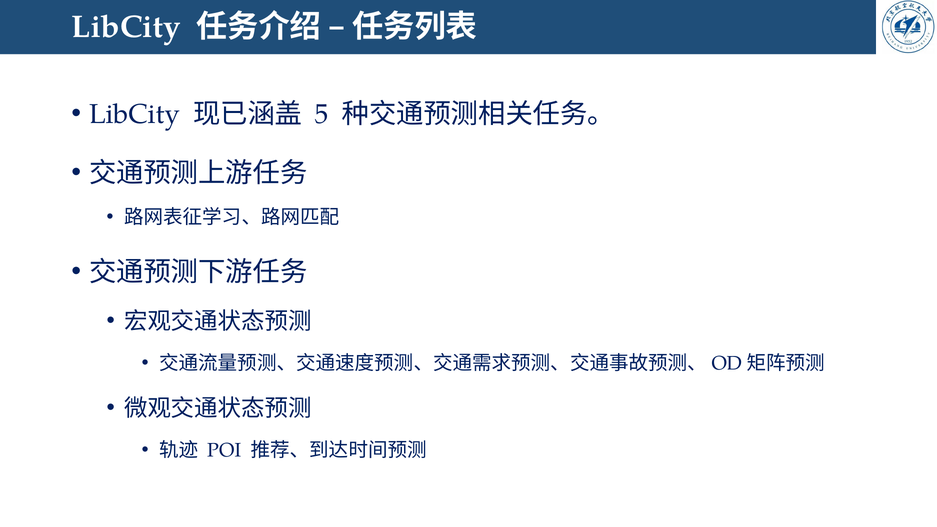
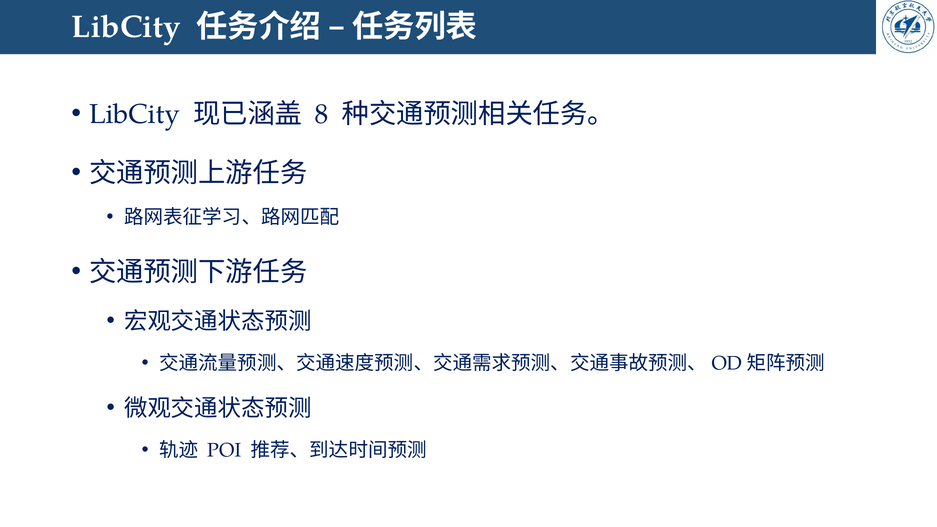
5: 5 -> 8 (322, 114)
